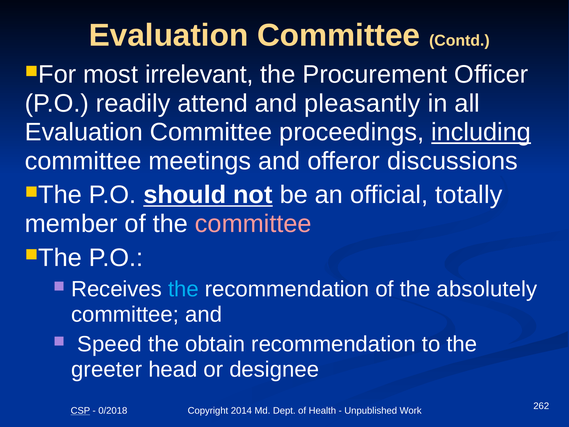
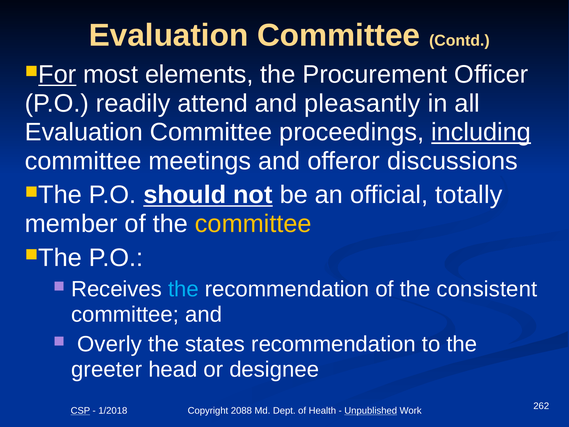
For underline: none -> present (57, 74)
irrelevant: irrelevant -> elements (199, 74)
committee colour: pink -> yellow (253, 224)
absolutely: absolutely -> consistent (487, 289)
Speed: Speed -> Overly (110, 344)
obtain: obtain -> states (215, 344)
0/2018: 0/2018 -> 1/2018 (113, 411)
2014: 2014 -> 2088 (241, 411)
Unpublished underline: none -> present (371, 411)
